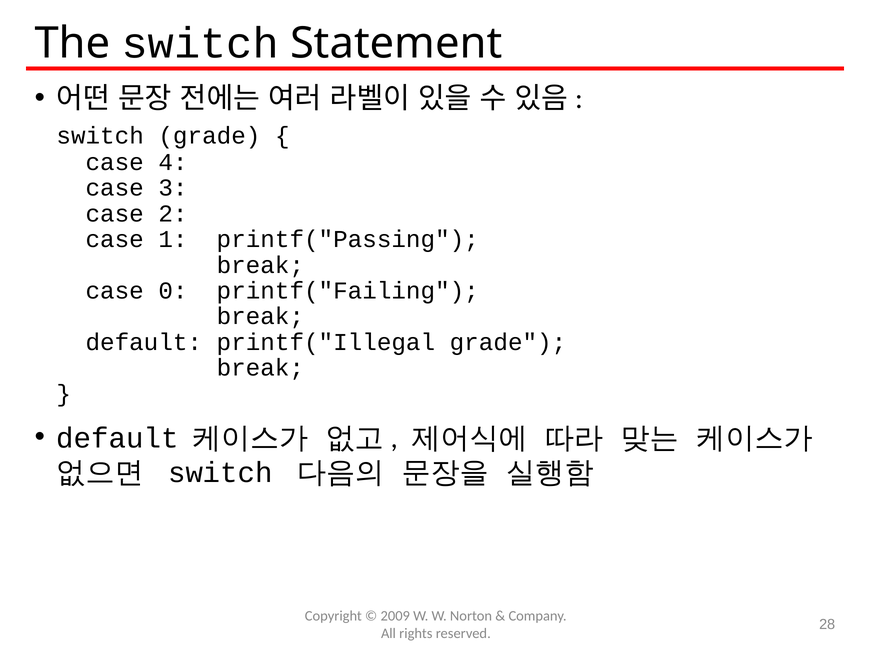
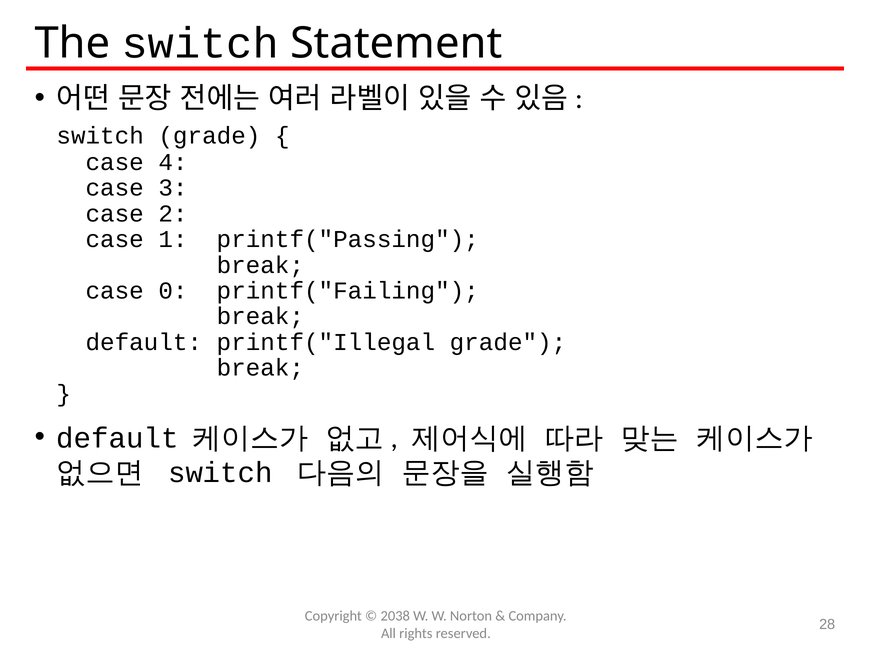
2009: 2009 -> 2038 (395, 616)
